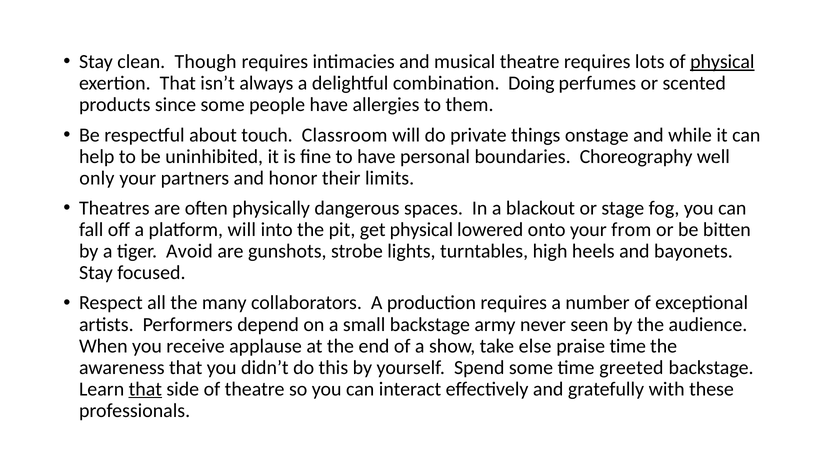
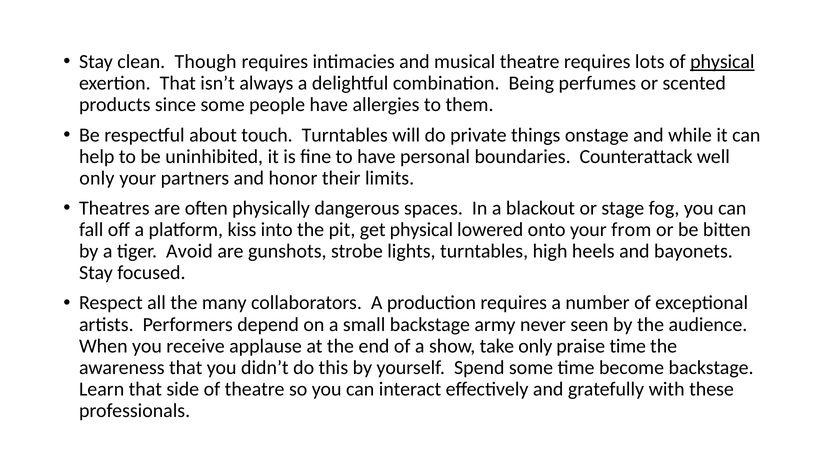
Doing: Doing -> Being (531, 83)
touch Classroom: Classroom -> Turntables (345, 135)
Choreography: Choreography -> Counterattack (636, 156)
platform will: will -> kiss (242, 230)
take else: else -> only (535, 346)
greeted: greeted -> become (632, 367)
that underline: present -> none (145, 389)
